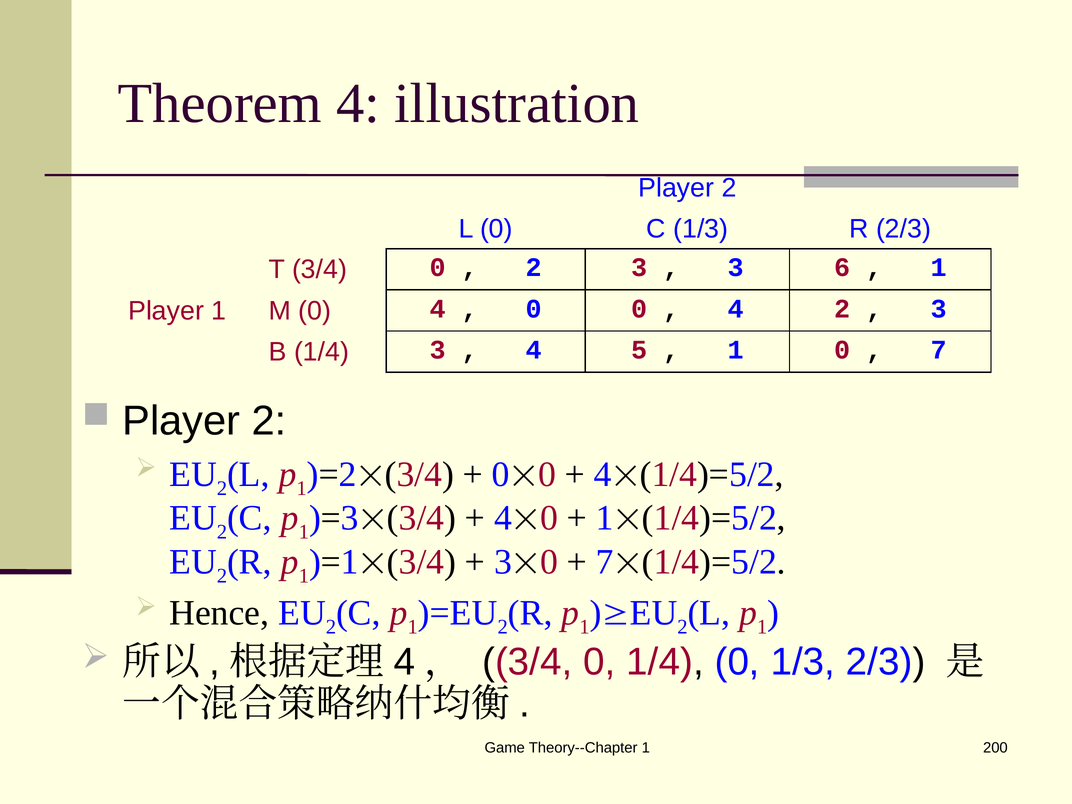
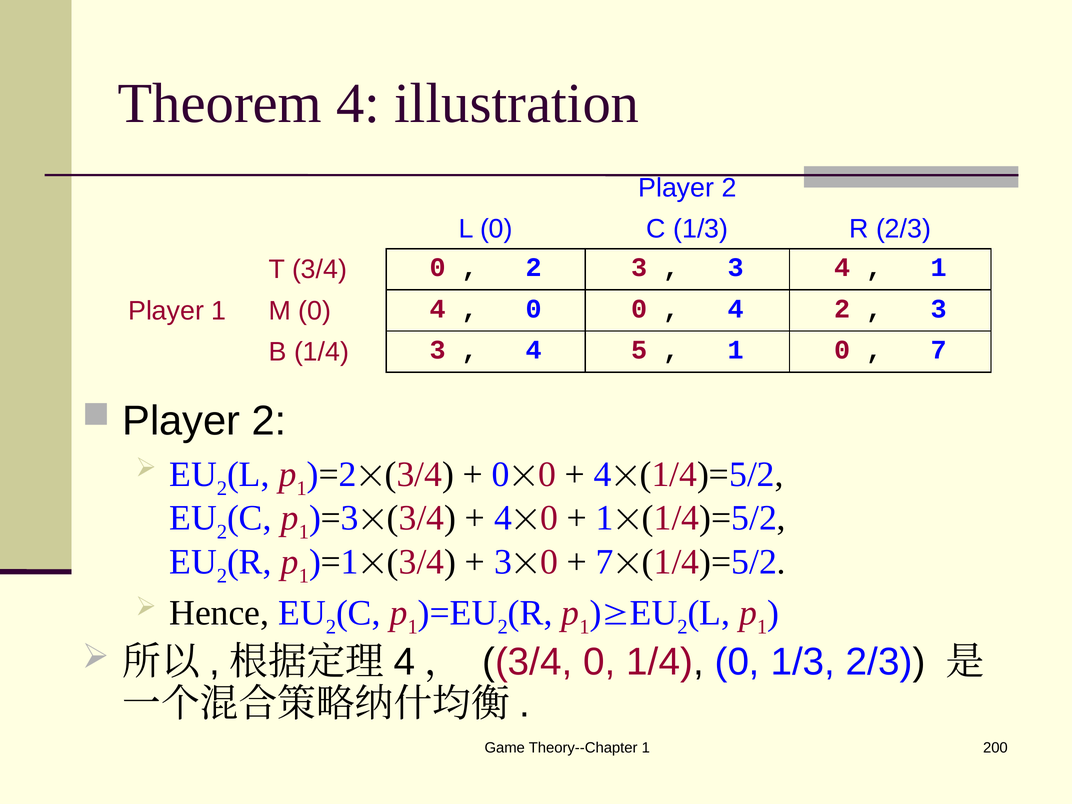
3 6: 6 -> 4 (842, 268)
